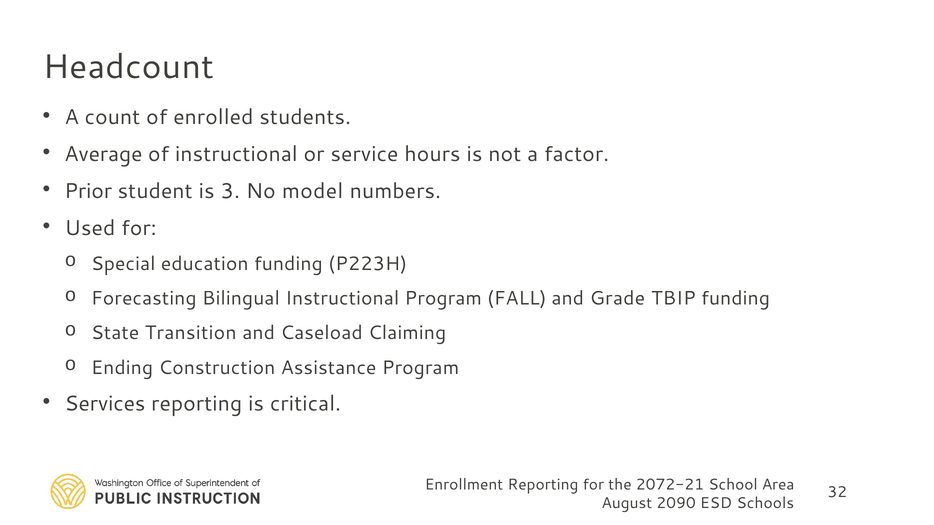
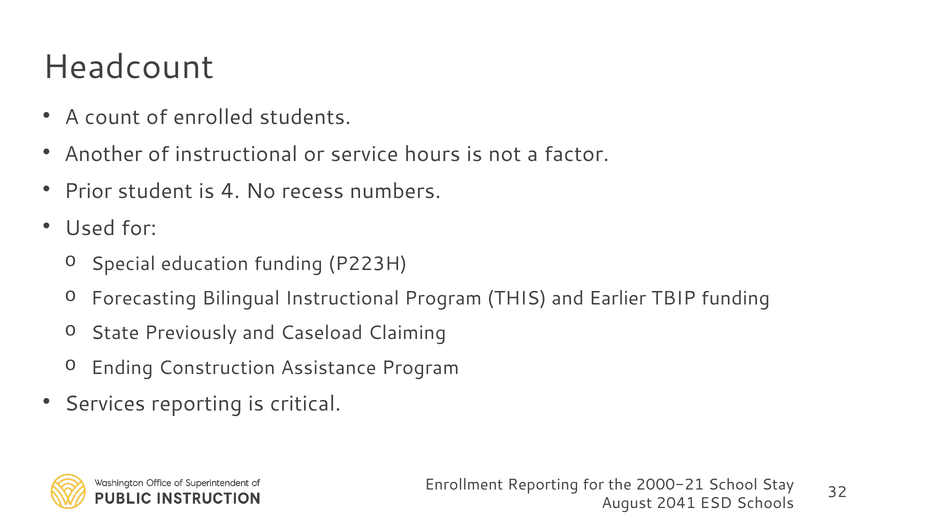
Average: Average -> Another (103, 154)
3: 3 -> 4 (230, 191)
model: model -> recess (313, 191)
FALL: FALL -> THIS (517, 299)
Grade: Grade -> Earlier (618, 299)
Transition: Transition -> Previously (191, 333)
2072-21: 2072-21 -> 2000-21 (670, 485)
Area: Area -> Stay (778, 485)
2090: 2090 -> 2041 (676, 503)
